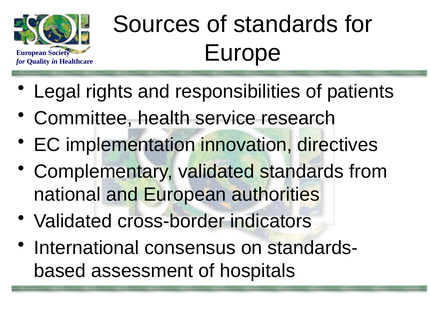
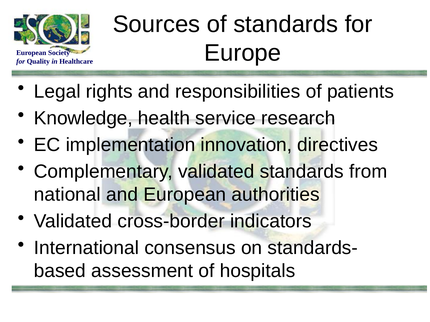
Committee: Committee -> Knowledge (83, 118)
